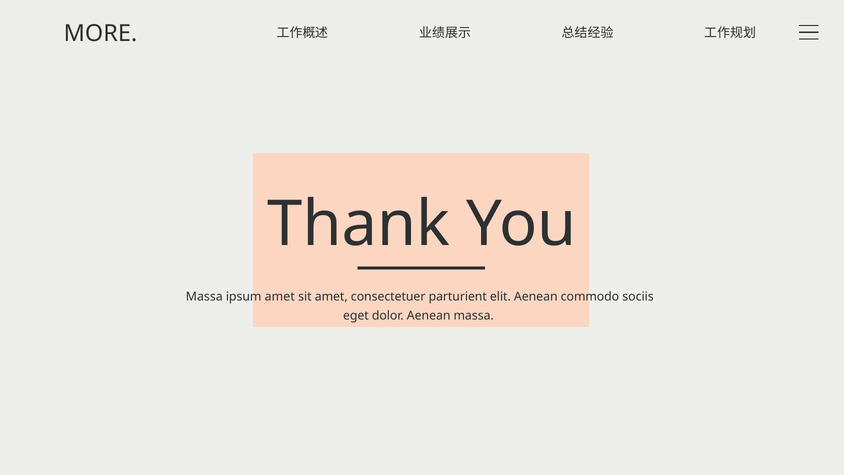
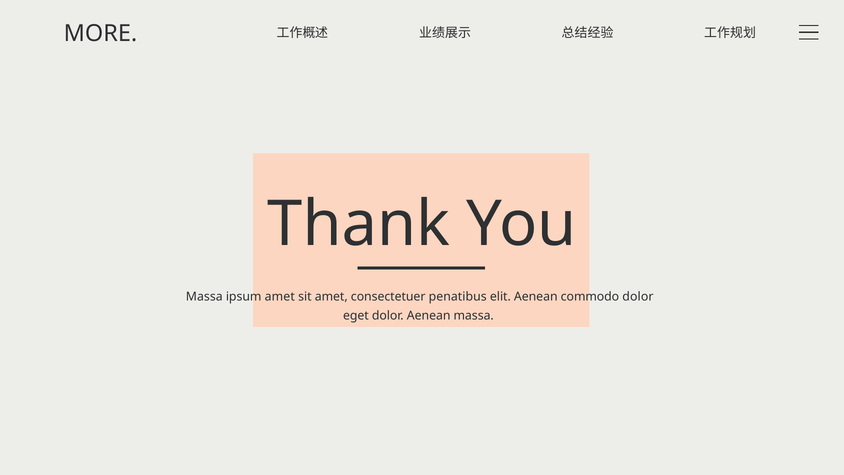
parturient: parturient -> penatibus (458, 296)
commodo sociis: sociis -> dolor (638, 296)
